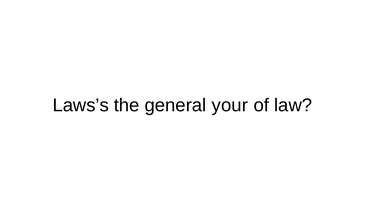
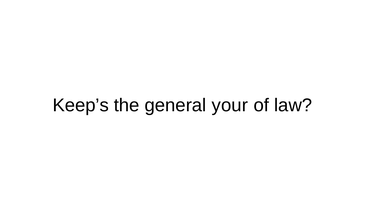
Laws’s: Laws’s -> Keep’s (81, 105)
